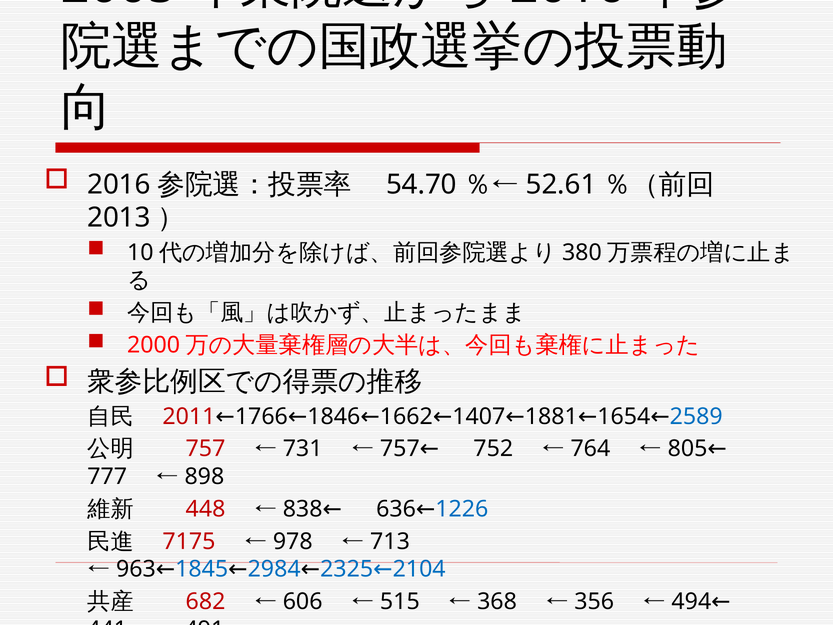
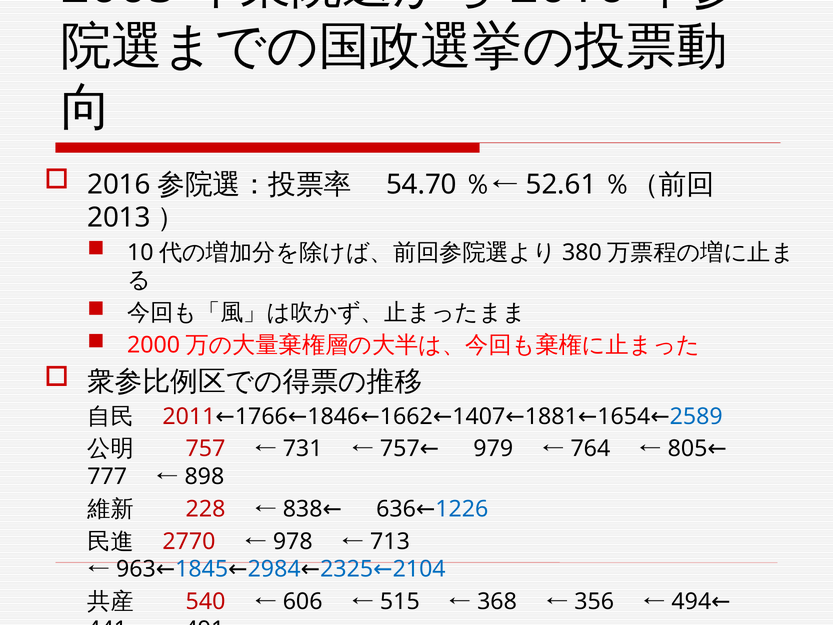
752: 752 -> 979 (493, 449)
448: 448 -> 228 (206, 509)
7175: 7175 -> 2770 (189, 541)
682: 682 -> 540 (206, 601)
